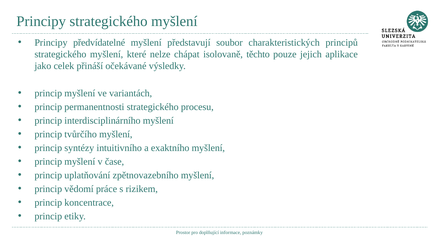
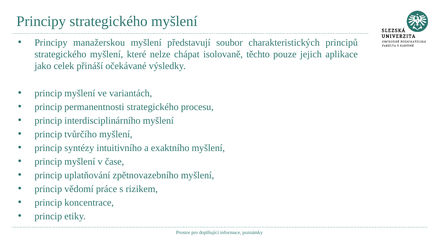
předvídatelné: předvídatelné -> manažerskou (99, 42)
